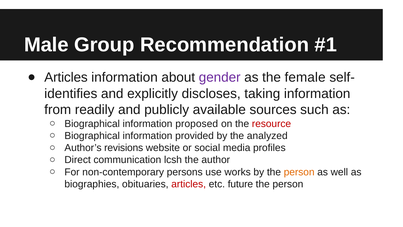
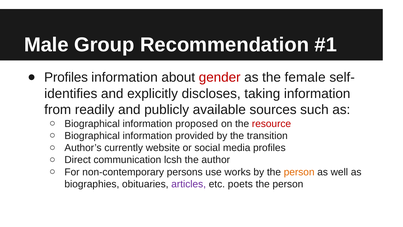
Articles: Articles -> Profiles (66, 77)
gender colour: purple -> red (220, 77)
analyzed: analyzed -> transition (267, 136)
revisions: revisions -> currently (124, 148)
articles colour: red -> purple (189, 184)
future: future -> poets (240, 184)
